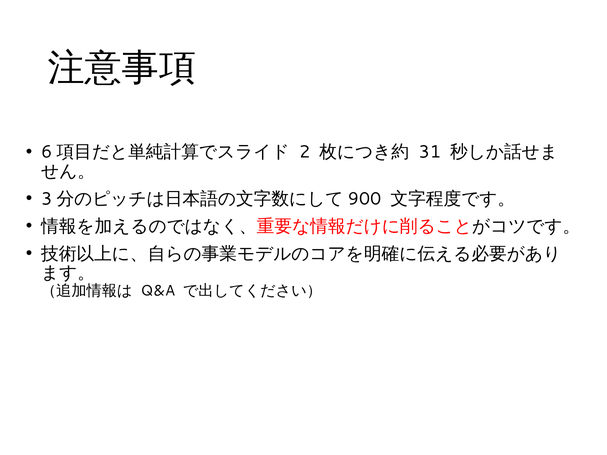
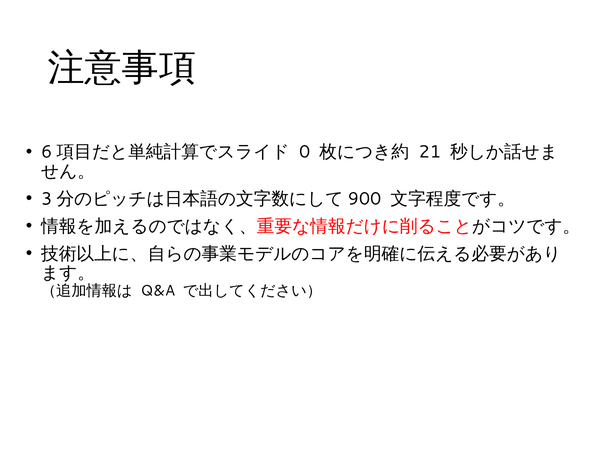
2: 2 -> 0 (305, 152)
31: 31 -> 21 (430, 152)
